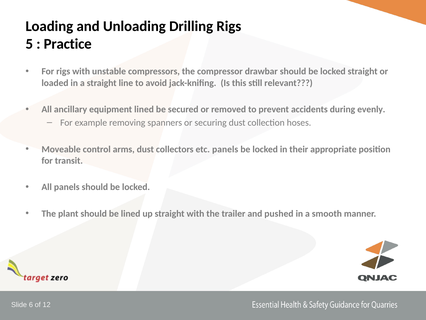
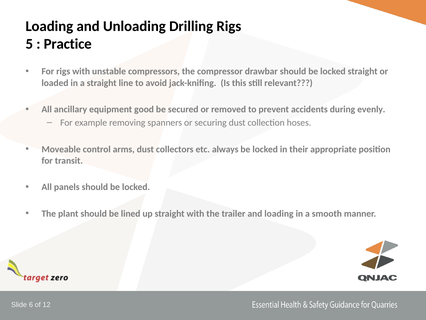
equipment lined: lined -> good (144, 109)
etc panels: panels -> always (225, 149)
and pushed: pushed -> loading (279, 213)
